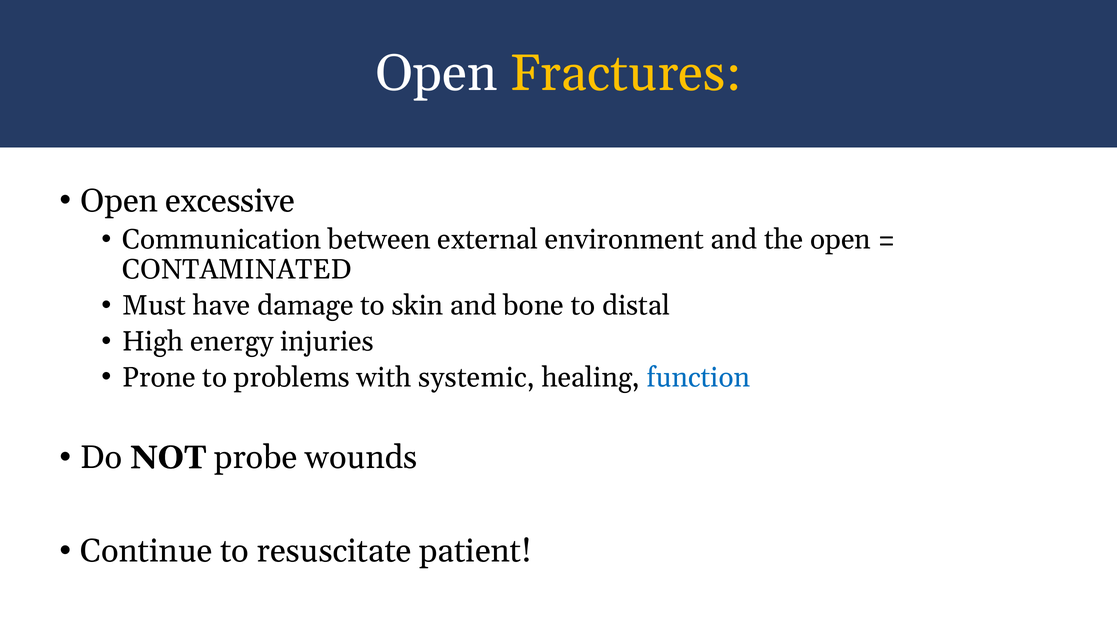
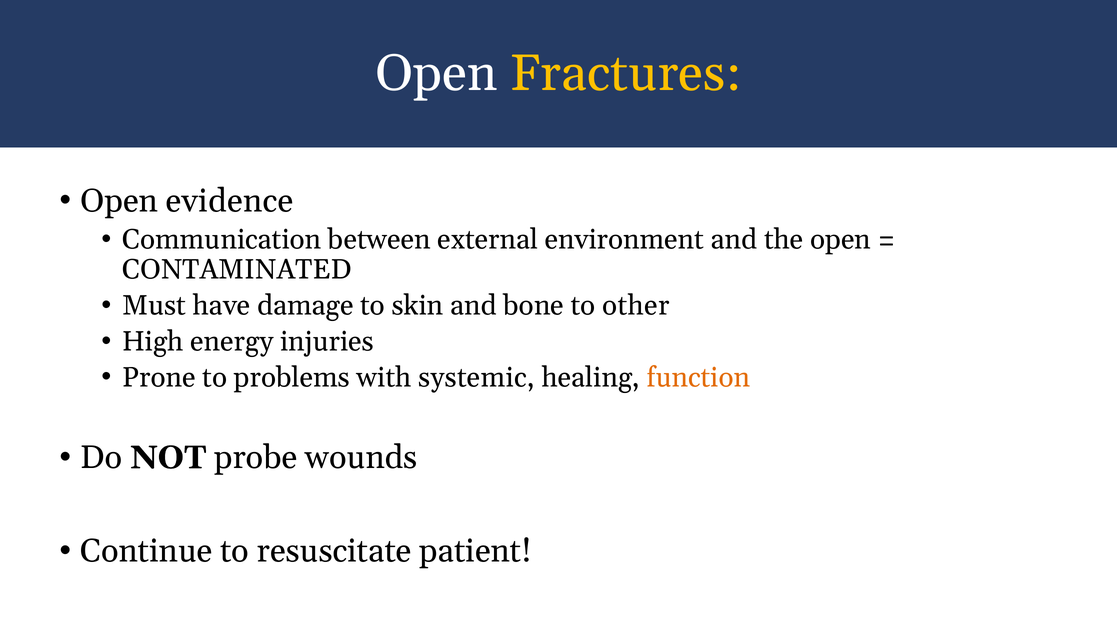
excessive: excessive -> evidence (230, 201)
distal: distal -> other (636, 306)
function colour: blue -> orange (698, 378)
